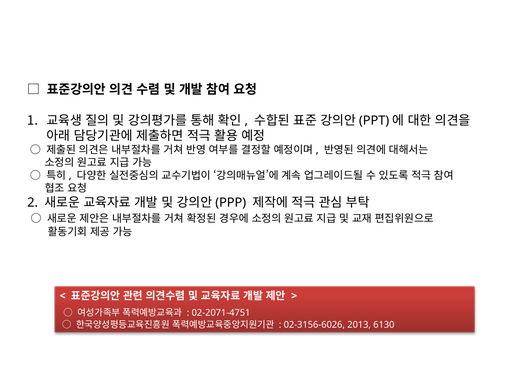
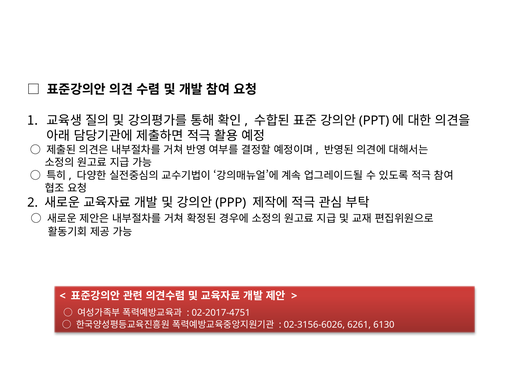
02-2071-4751: 02-2071-4751 -> 02-2017-4751 (221, 313)
2013: 2013 -> 6261 (359, 325)
